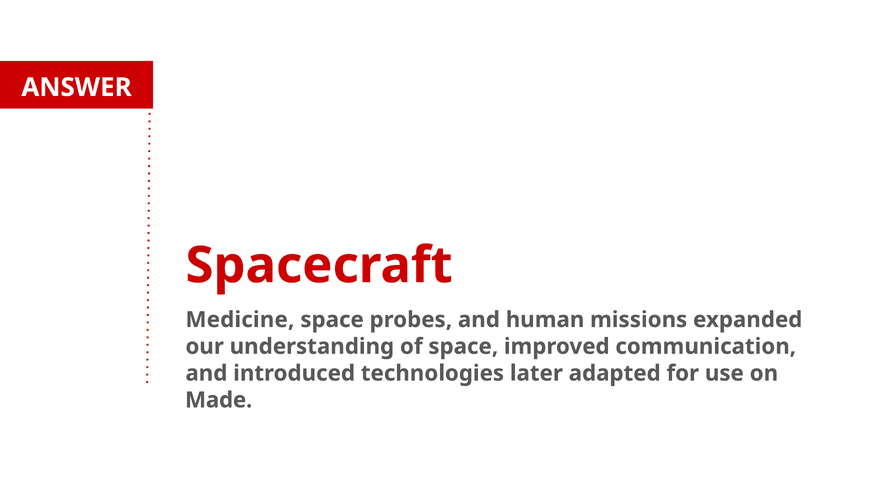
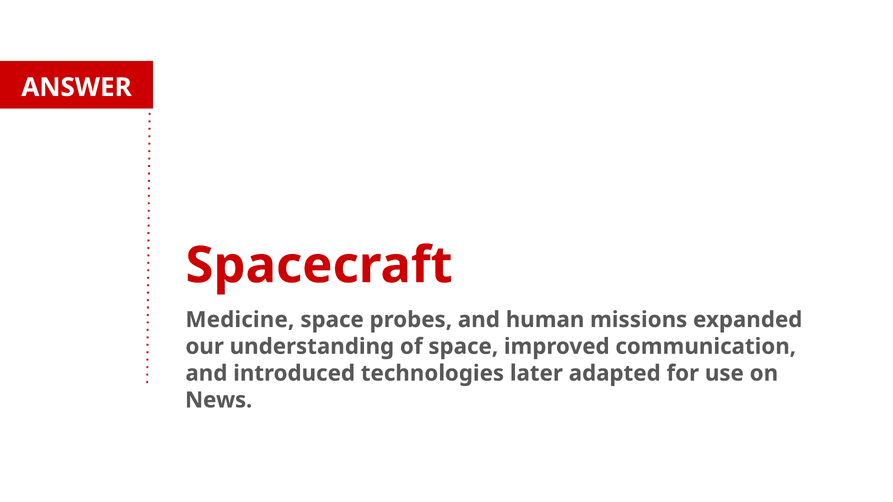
Made: Made -> News (219, 400)
